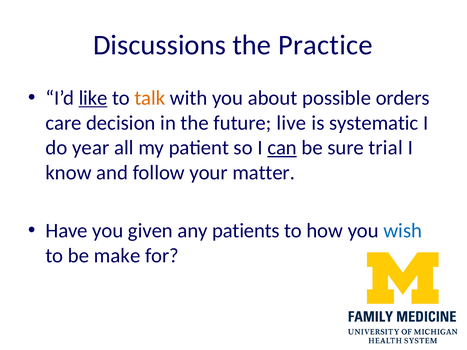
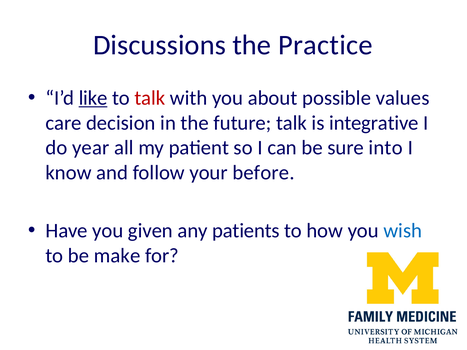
talk colour: orange -> red (150, 98)
orders: orders -> values (403, 98)
future live: live -> talk (292, 123)
systematic: systematic -> integrative (374, 123)
can underline: present -> none (282, 148)
trial: trial -> into (386, 148)
matter: matter -> before (264, 173)
